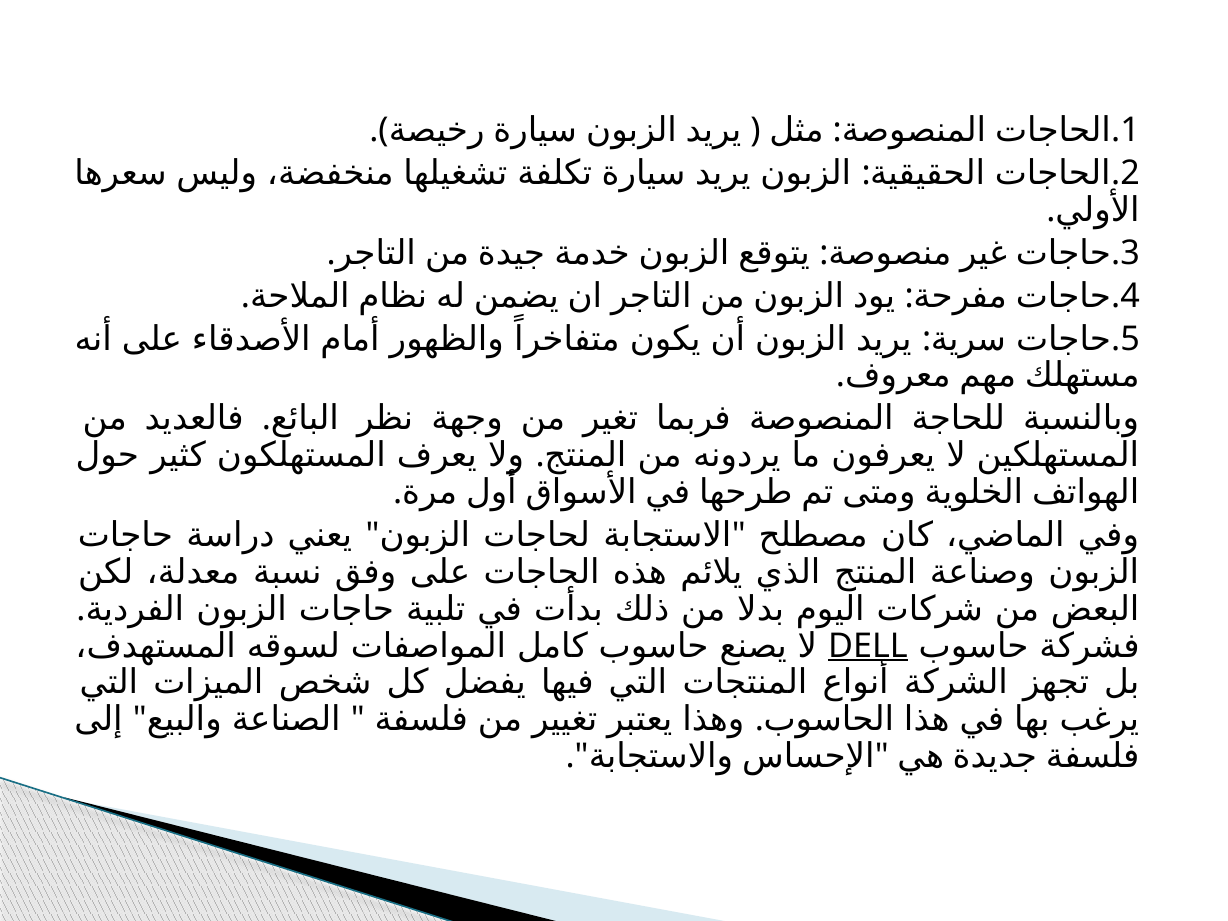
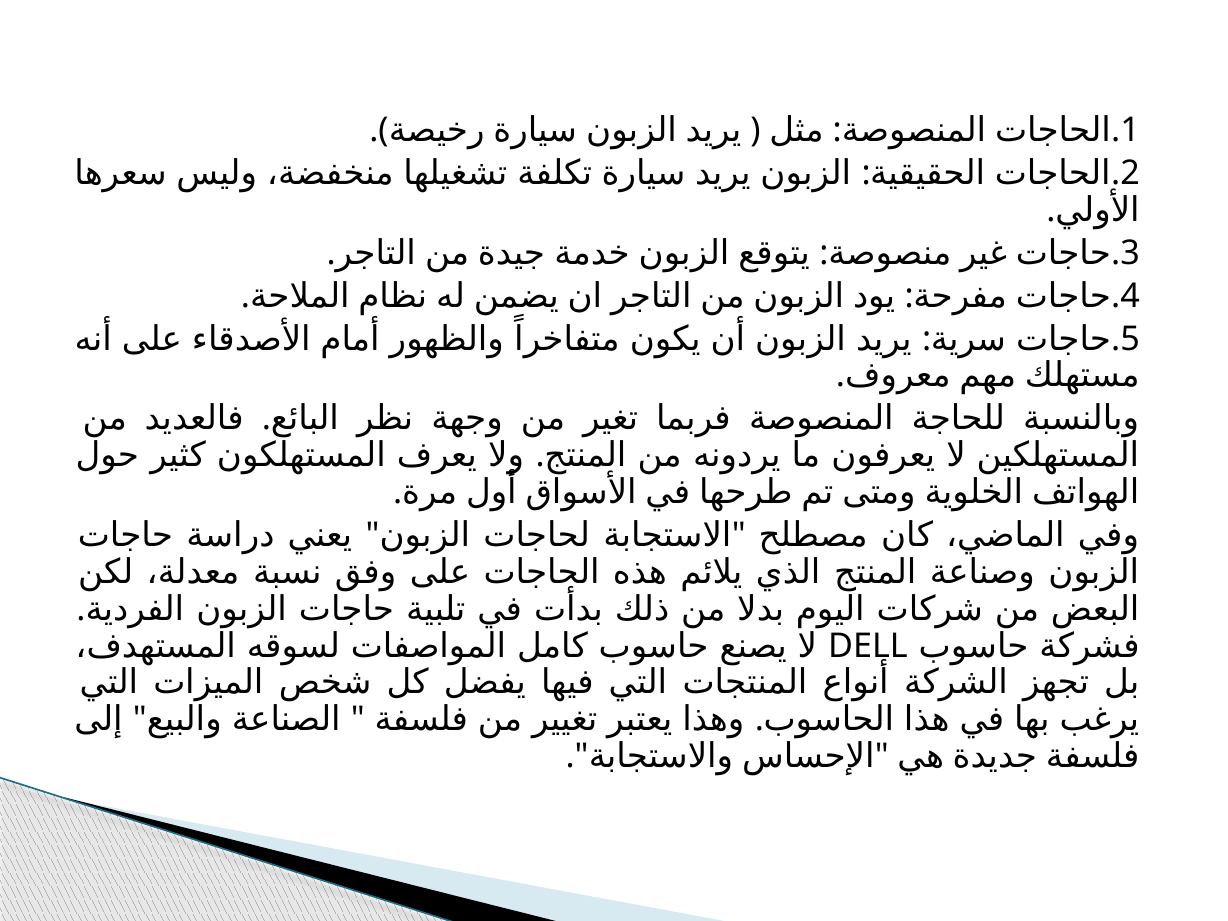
DELL underline: present -> none (868, 646)
